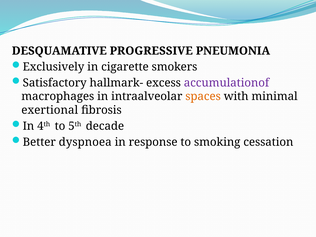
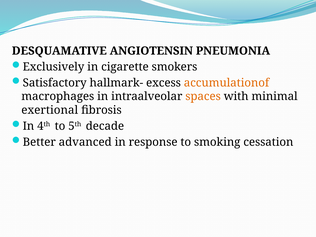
PROGRESSIVE: PROGRESSIVE -> ANGIOTENSIN (151, 51)
accumulationof colour: purple -> orange (226, 83)
dyspnoea: dyspnoea -> advanced (85, 142)
